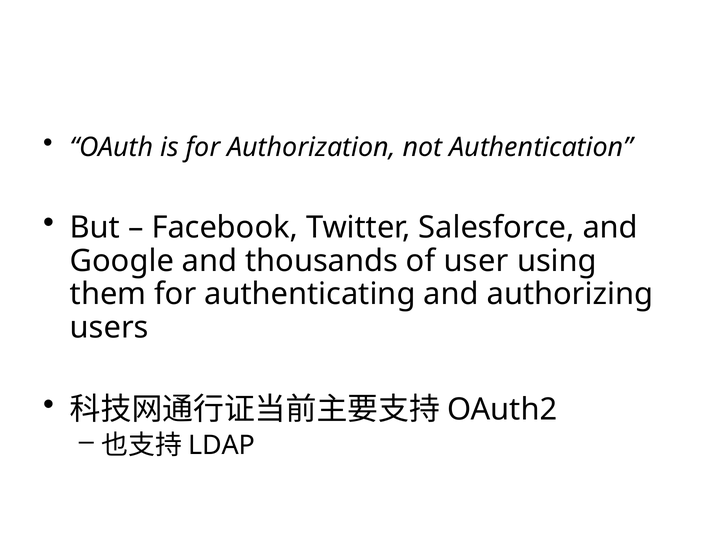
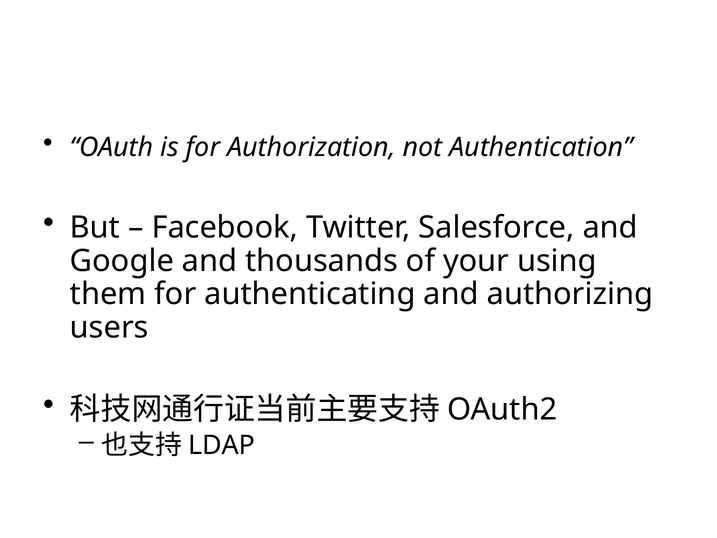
user: user -> your (476, 261)
